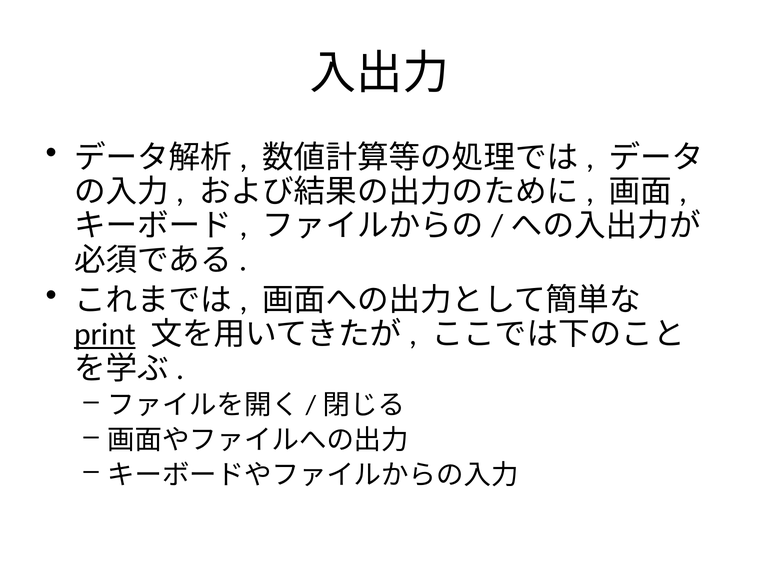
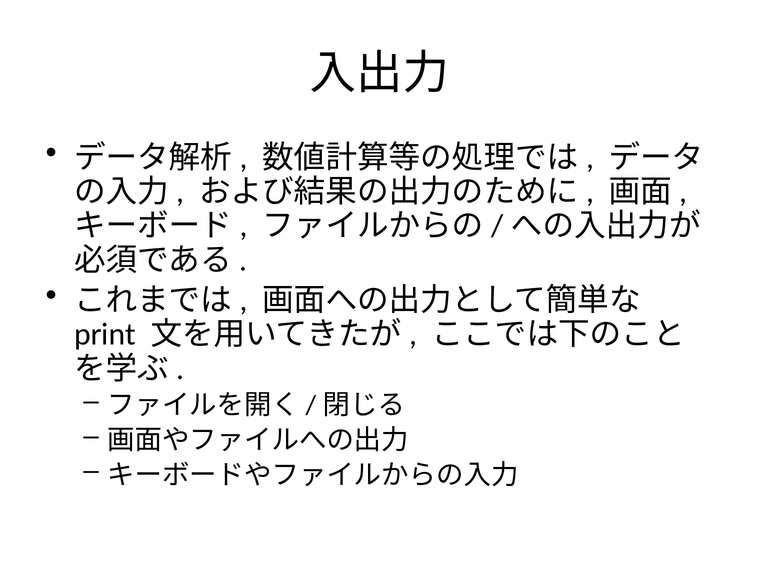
print underline: present -> none (105, 335)
